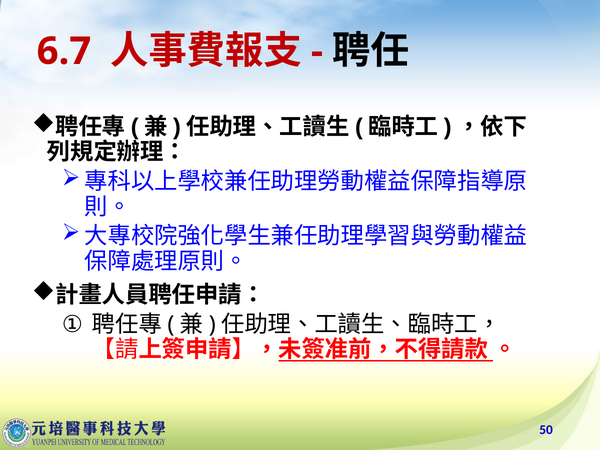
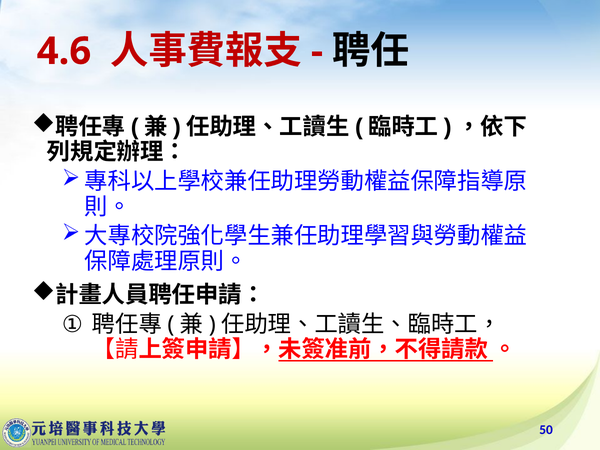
6.7: 6.7 -> 4.6 (64, 51)
